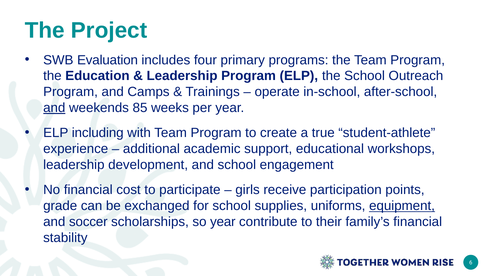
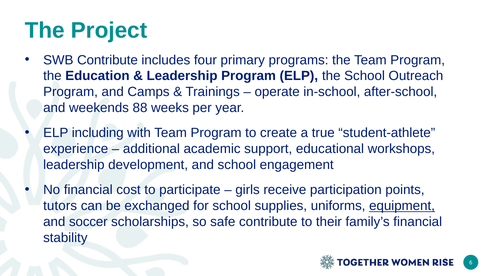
SWB Evaluation: Evaluation -> Contribute (107, 60)
and underline: present -> none (54, 108)
85: 85 -> 88 (140, 108)
grade: grade -> tutors (60, 206)
so year: year -> safe (223, 222)
